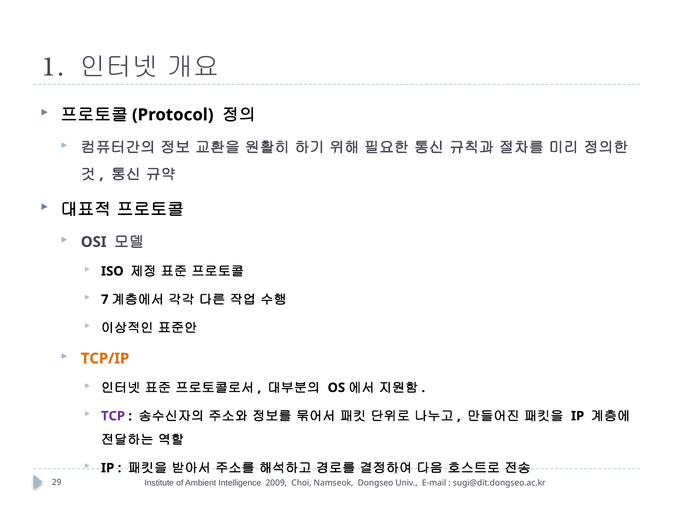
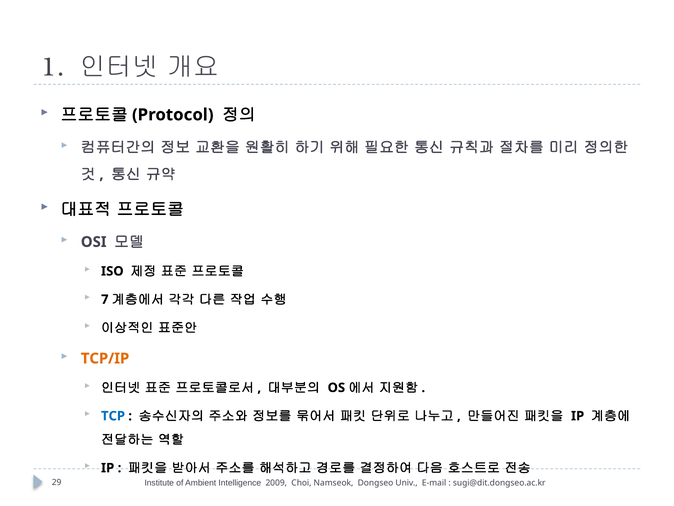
TCP colour: purple -> blue (113, 416)
